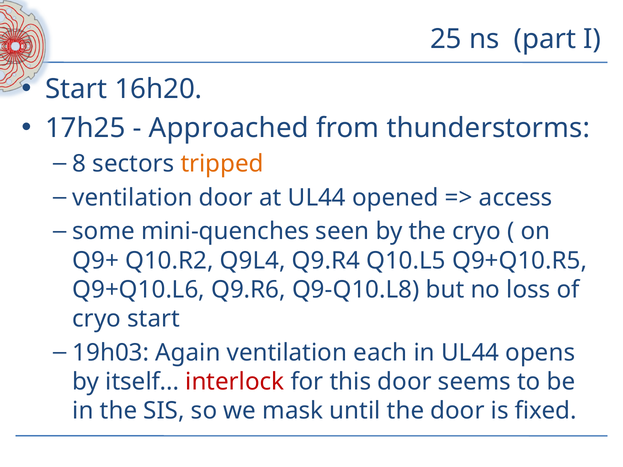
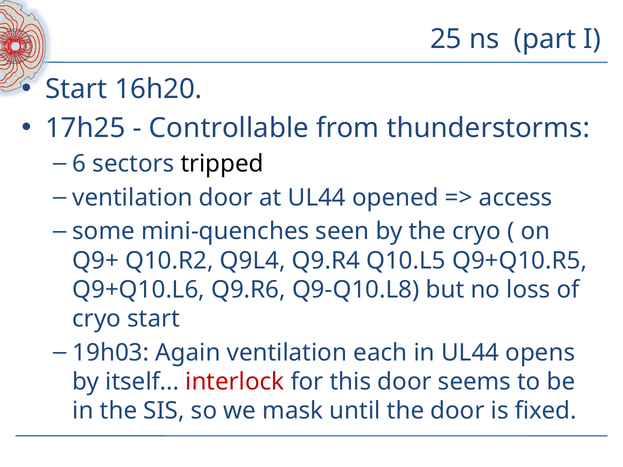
Approached: Approached -> Controllable (229, 128)
8: 8 -> 6 (79, 164)
tripped colour: orange -> black (222, 164)
